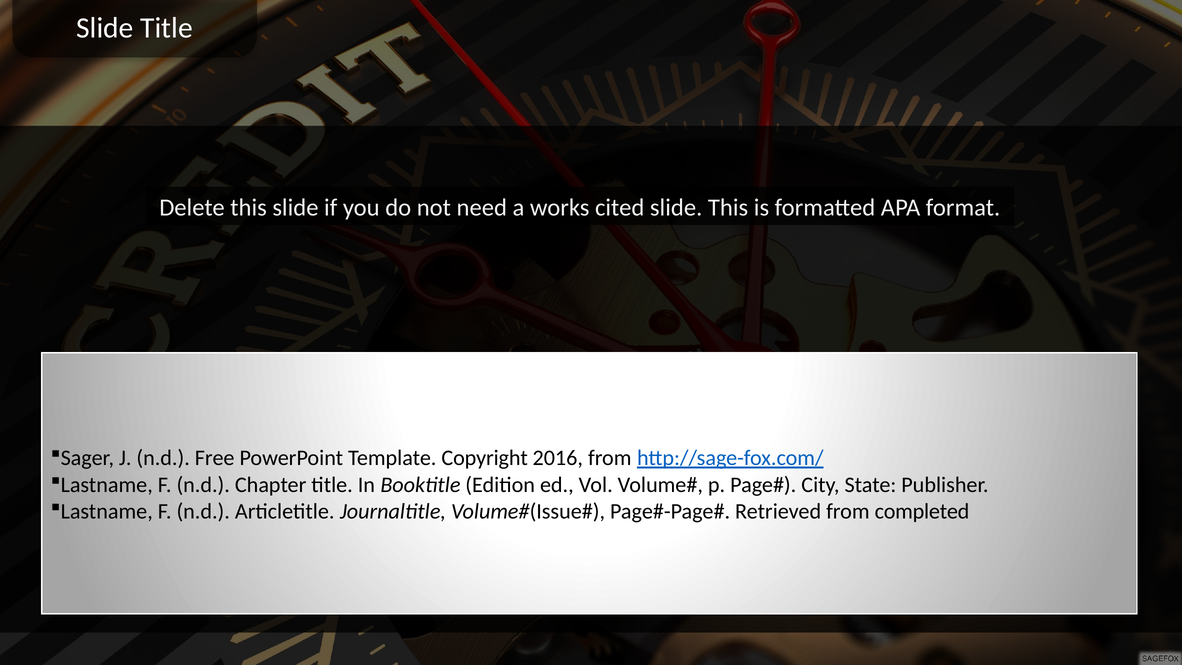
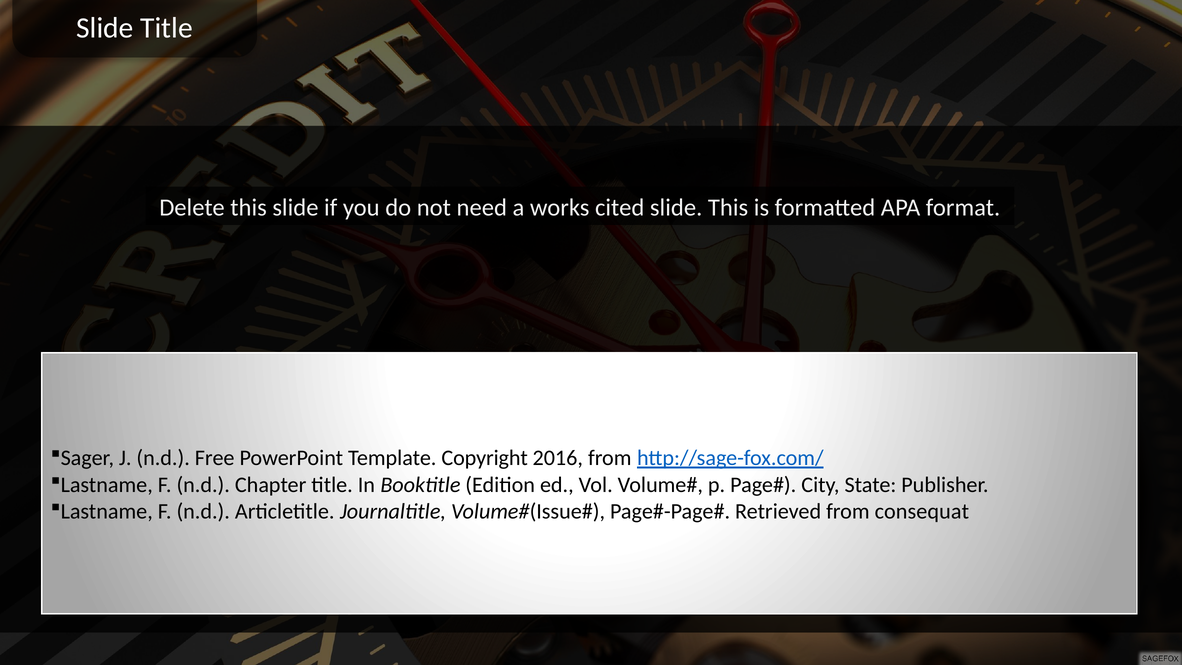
completed: completed -> consequat (922, 511)
